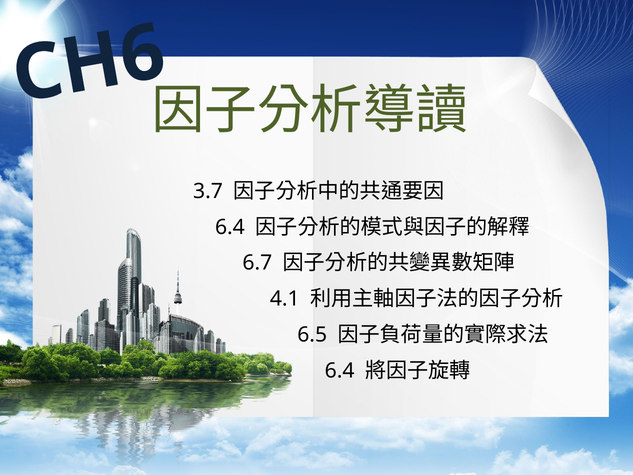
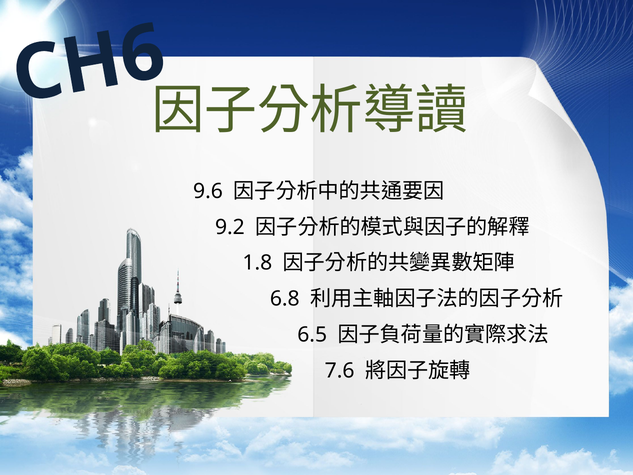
3.7: 3.7 -> 9.6 (208, 191)
6.4: 6.4 -> 9.2 (230, 227)
6.7: 6.7 -> 1.8 (257, 263)
4.1: 4.1 -> 6.8 (285, 299)
6.4: 6.4 -> 7.6 (340, 370)
